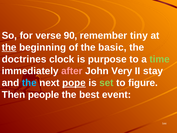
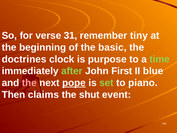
90: 90 -> 31 (71, 35)
the underline: present -> none (9, 47)
after colour: pink -> light green (72, 71)
Very: Very -> First (122, 71)
stay: stay -> blue (153, 71)
the colour: light blue -> pink (29, 83)
figure: figure -> piano (143, 83)
people: people -> claims (43, 94)
best: best -> shut (89, 94)
